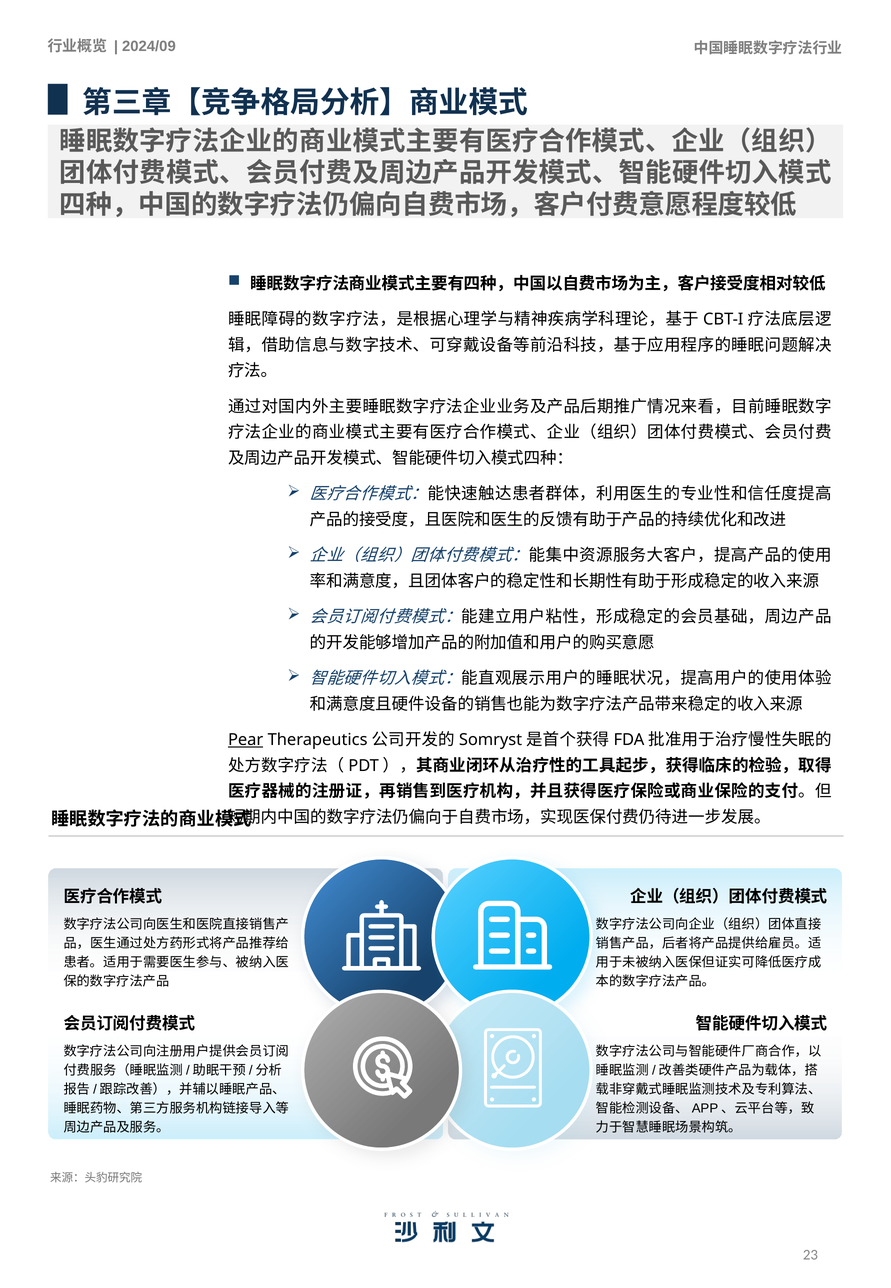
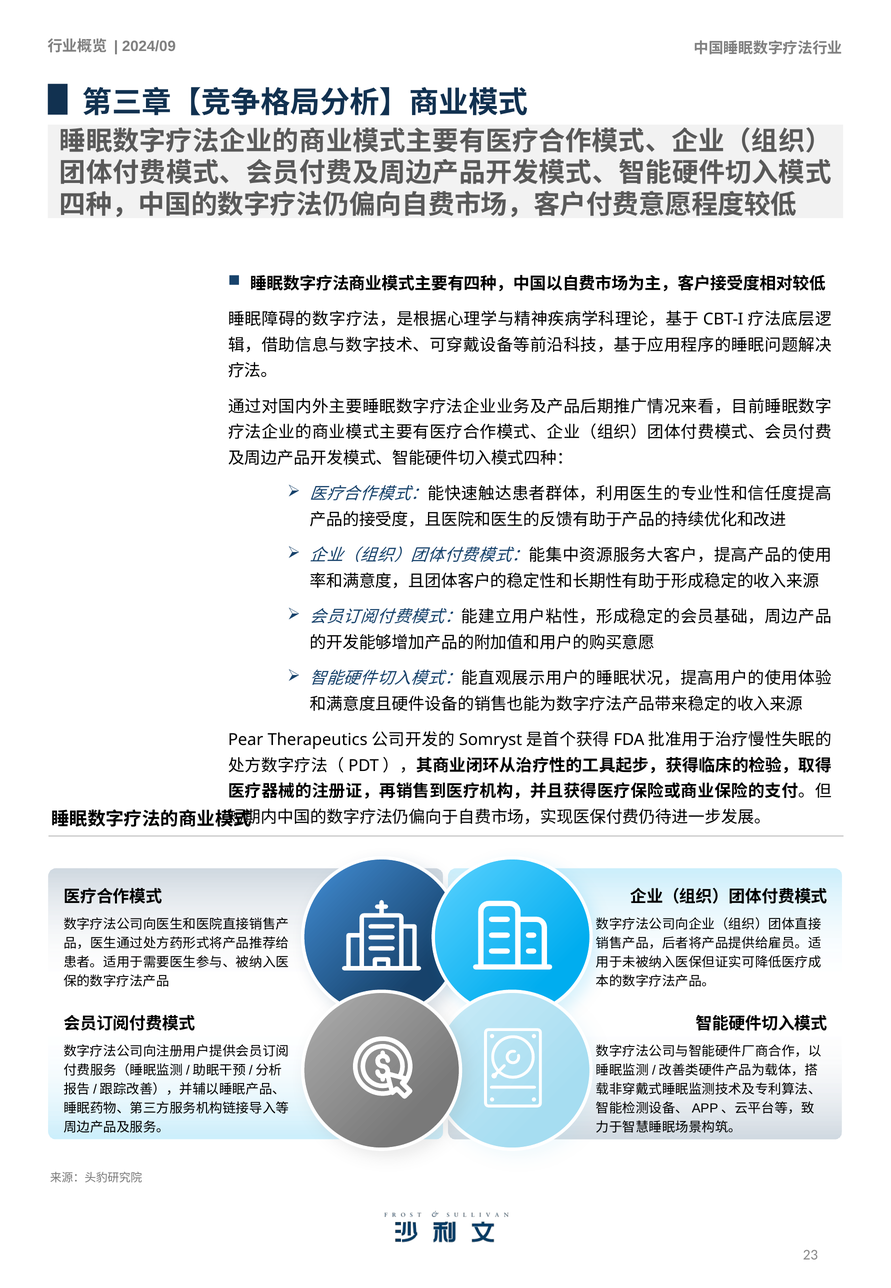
Pear underline: present -> none (246, 739)
